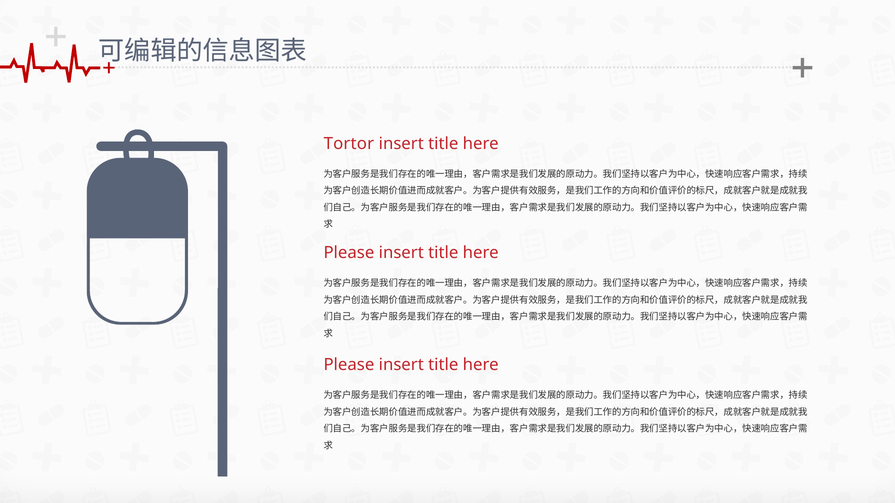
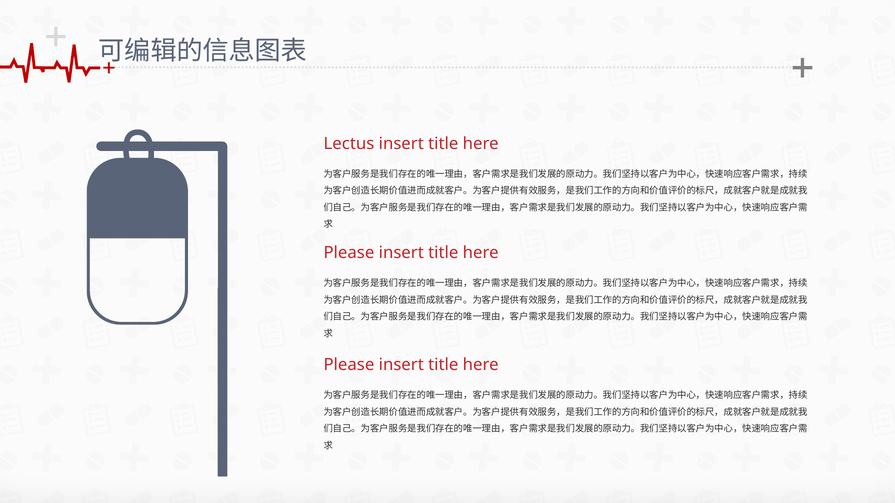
Tortor: Tortor -> Lectus (349, 144)
